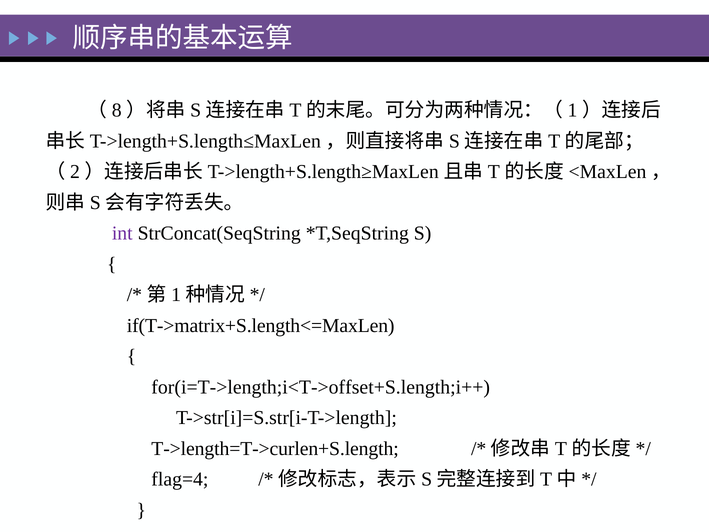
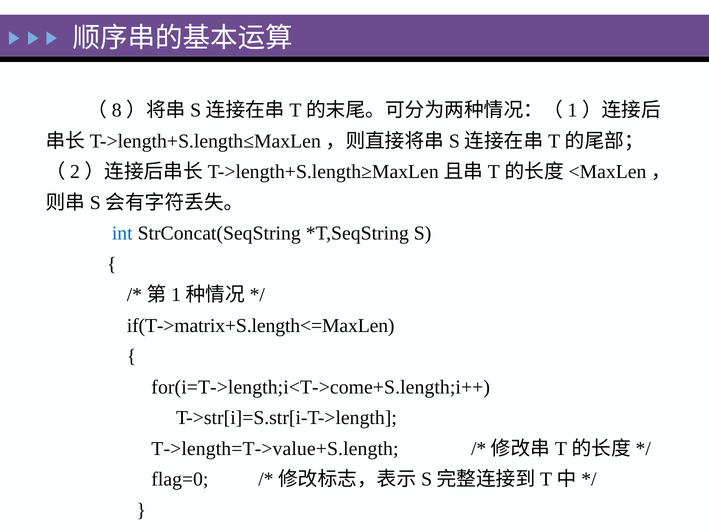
int colour: purple -> blue (122, 233)
for(i=T->length;i<T->offset+S.length;i++: for(i=T->length;i<T->offset+S.length;i++ -> for(i=T->length;i<T->come+S.length;i++ (321, 387)
T->length=T->curlen+S.length: T->length=T->curlen+S.length -> T->length=T->value+S.length (275, 448)
flag=4: flag=4 -> flag=0 (180, 479)
